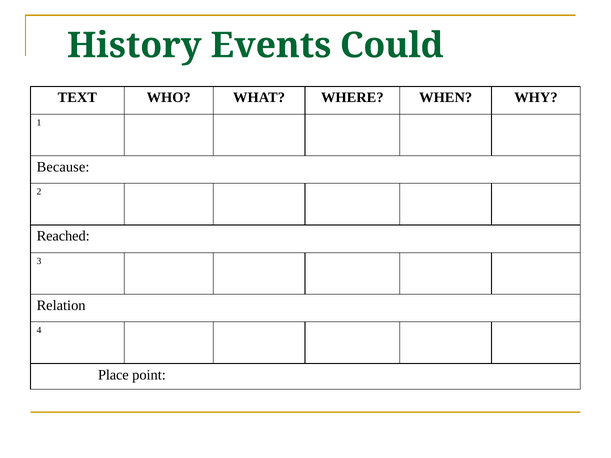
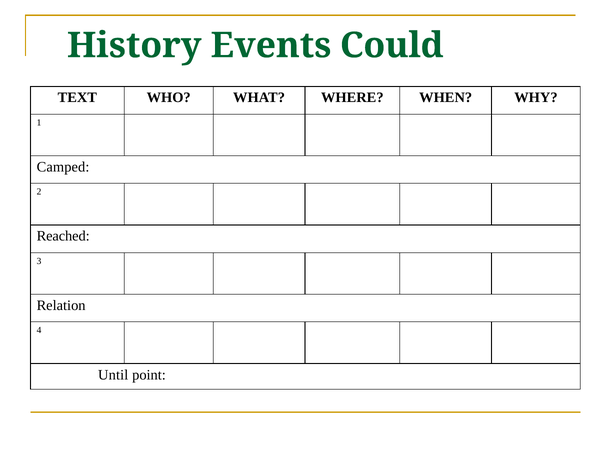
Because: Because -> Camped (63, 167)
Place: Place -> Until (113, 375)
